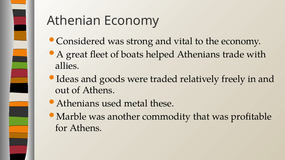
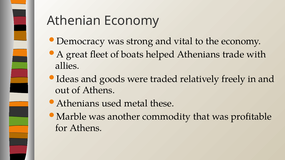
Considered: Considered -> Democracy (81, 41)
